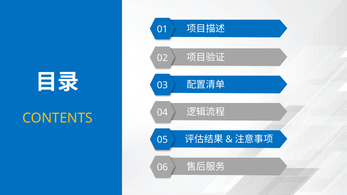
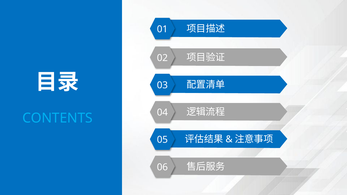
CONTENTS colour: yellow -> light blue (57, 118)
